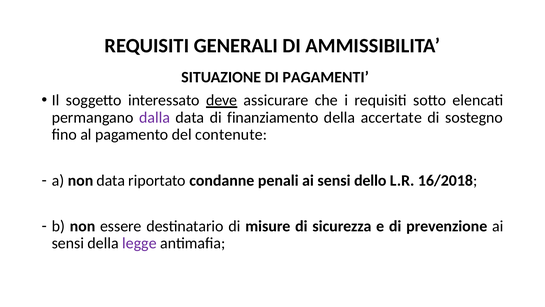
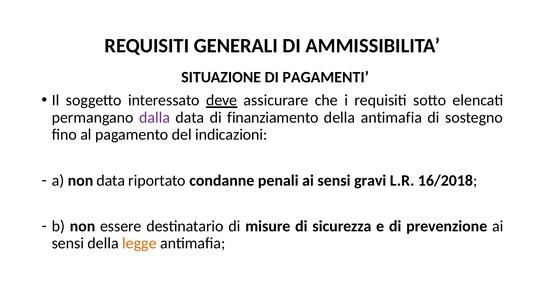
della accertate: accertate -> antimafia (391, 117)
contenute: contenute -> indicazioni (231, 134)
dello: dello -> gravi (370, 180)
legge colour: purple -> orange (139, 243)
